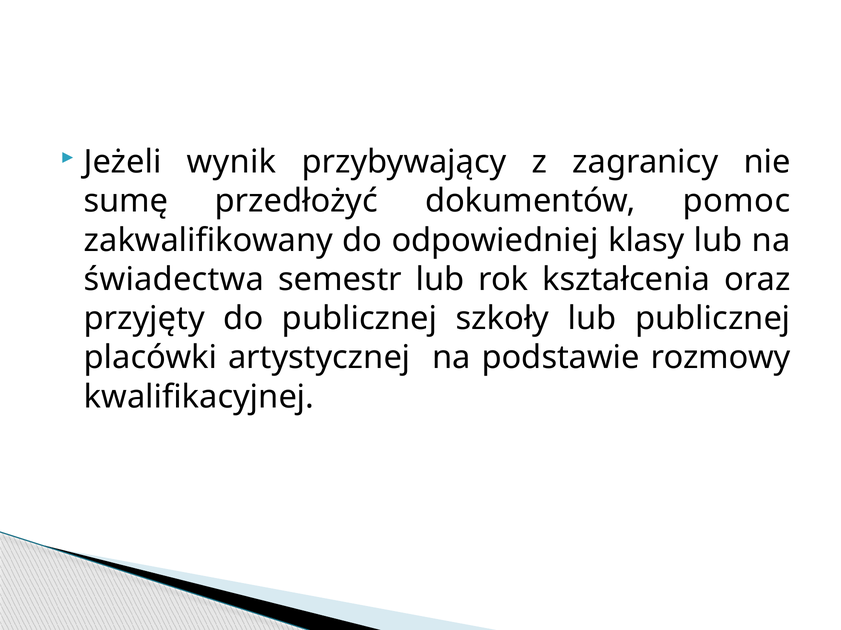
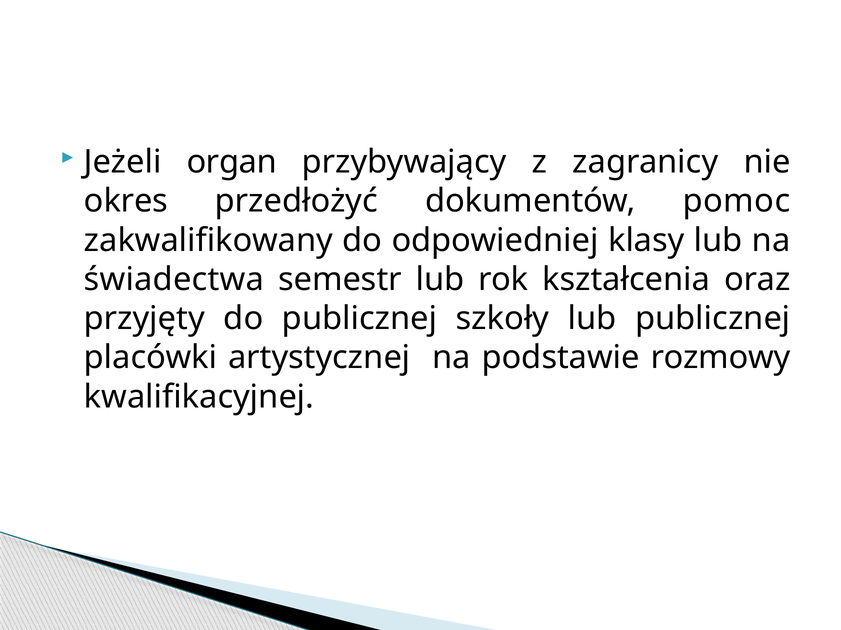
wynik: wynik -> organ (232, 162)
sumę: sumę -> okres (126, 201)
